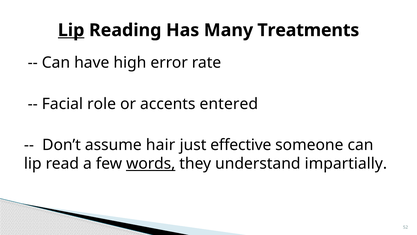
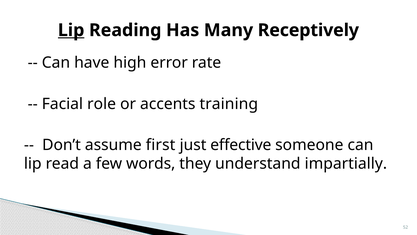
Treatments: Treatments -> Receptively (308, 30)
entered: entered -> training (229, 104)
hair: hair -> first (161, 145)
words underline: present -> none (151, 163)
